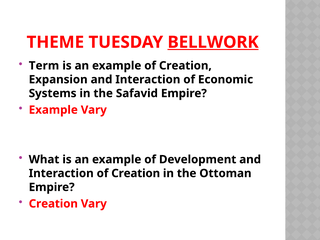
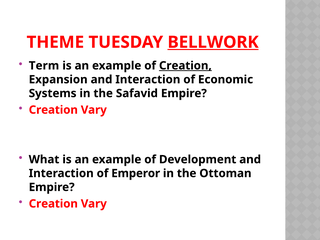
Creation underline: none -> present (185, 66)
Example: Example -> Creation (53, 110)
Interaction of Creation: Creation -> Emperor (136, 173)
